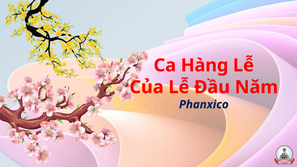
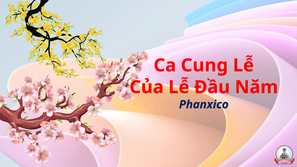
Hàng: Hàng -> Cung (204, 65)
